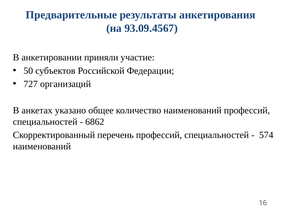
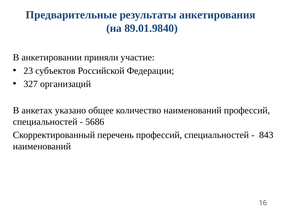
93.09.4567: 93.09.4567 -> 89.01.9840 (151, 28)
50: 50 -> 23 (28, 71)
727: 727 -> 327 (31, 84)
6862: 6862 -> 5686 (95, 122)
574: 574 -> 843 (266, 135)
